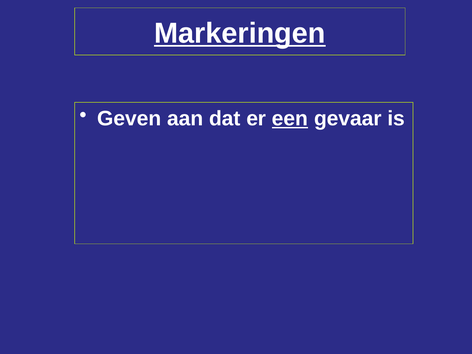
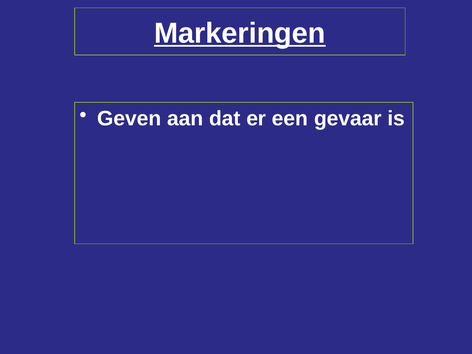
een underline: present -> none (290, 119)
